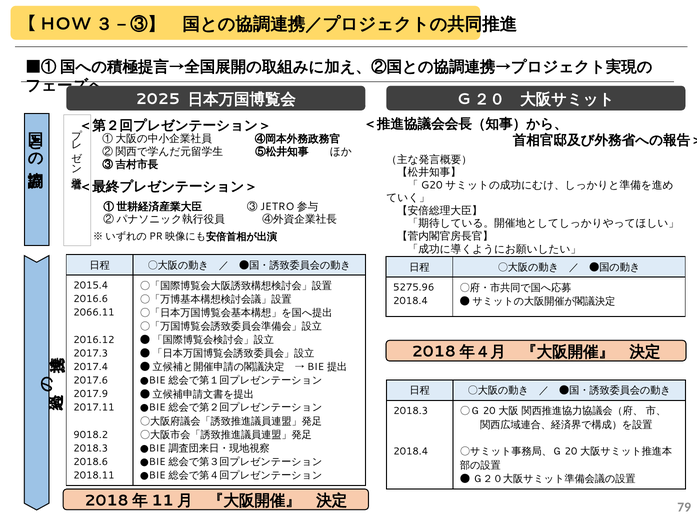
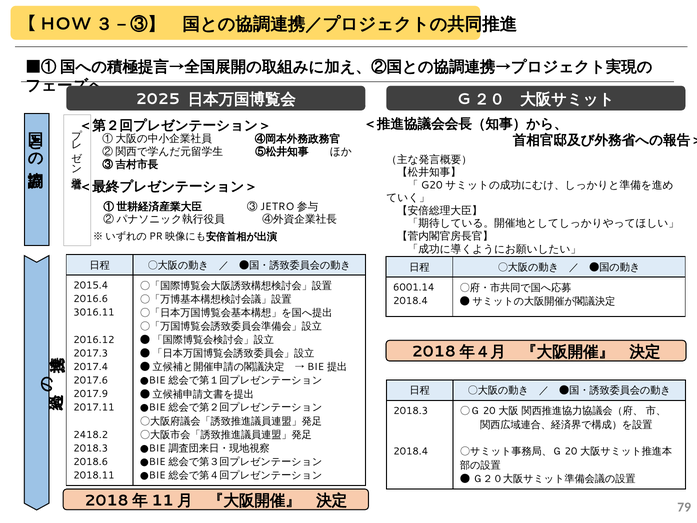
5275.96: 5275.96 -> 6001.14 (414, 287)
2066.11: 2066.11 -> 3016.11 (94, 312)
9018.2: 9018.2 -> 2418.2 (91, 434)
